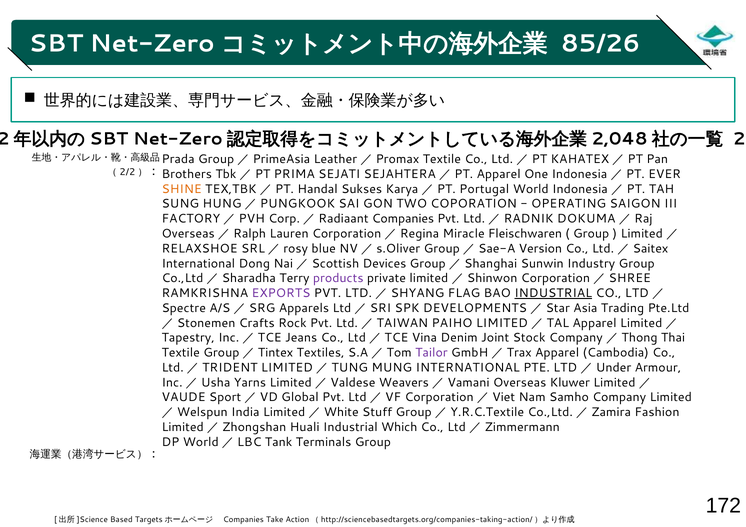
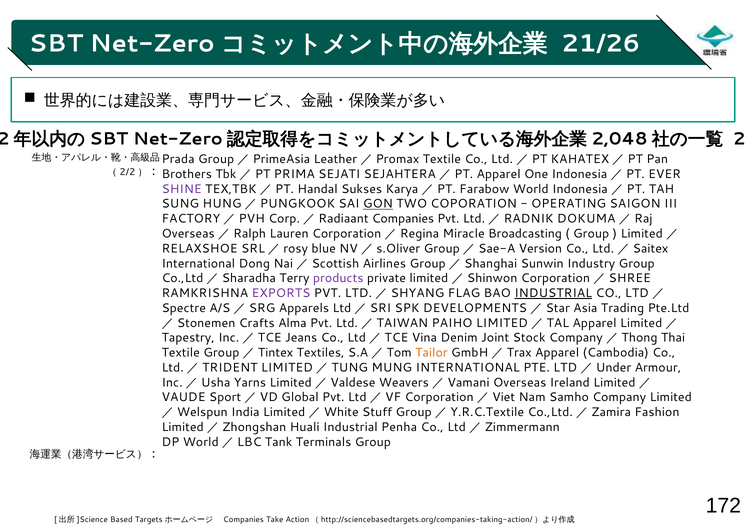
85/26: 85/26 -> 21/26 (601, 44)
SHINE colour: orange -> purple (182, 189)
Portugal: Portugal -> Farabow (484, 189)
GON underline: none -> present (378, 204)
Fleischwaren: Fleischwaren -> Broadcasting (525, 234)
Devices: Devices -> Airlines (384, 264)
Rock: Rock -> Alma (292, 323)
Tailor colour: purple -> orange (431, 353)
Kluwer: Kluwer -> Ireland (570, 383)
Which: Which -> Penha (399, 428)
